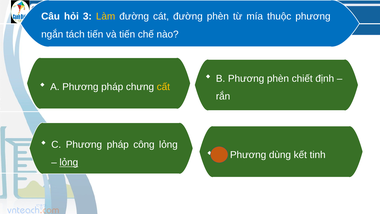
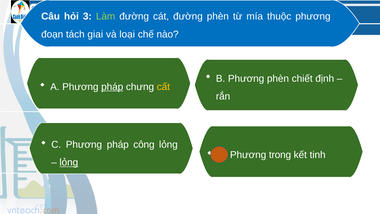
Làm colour: yellow -> light green (106, 16)
ngắn: ngắn -> đoạn (52, 34)
tách tiến: tiến -> giai (95, 34)
và tiến: tiến -> loại (127, 34)
pháp underline: none -> present (112, 87)
dùng: dùng -> trong (280, 155)
